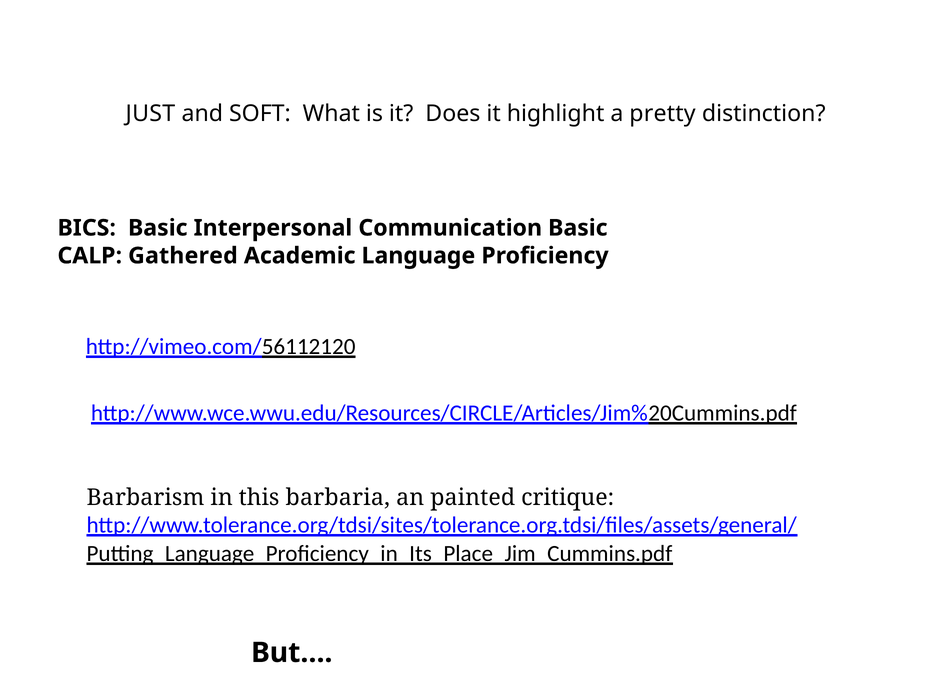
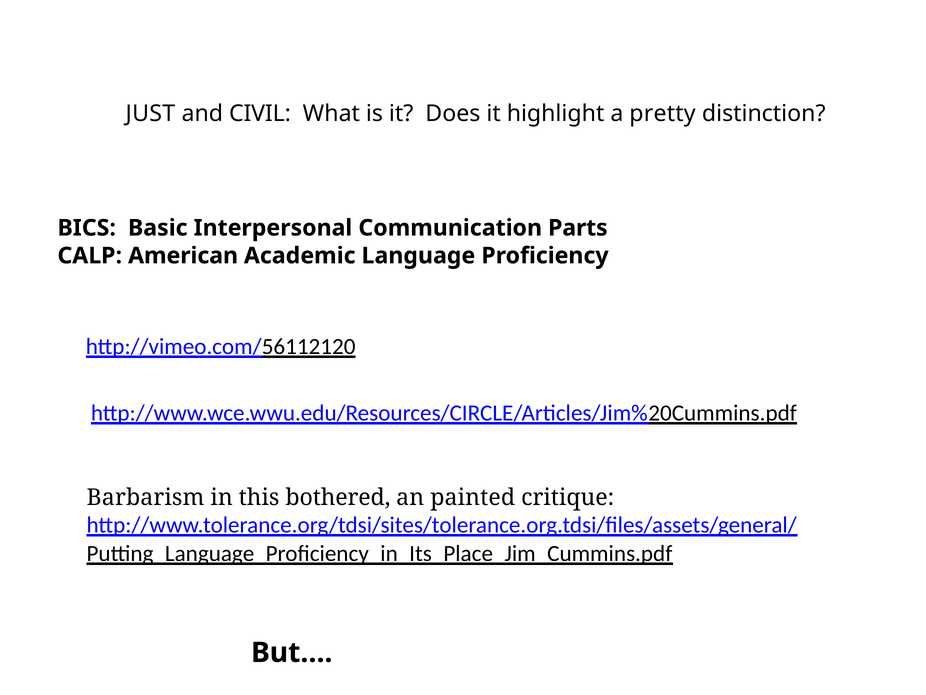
SOFT: SOFT -> CIVIL (260, 113)
Communication Basic: Basic -> Parts (578, 228)
Gathered: Gathered -> American (183, 256)
barbaria: barbaria -> bothered (338, 497)
